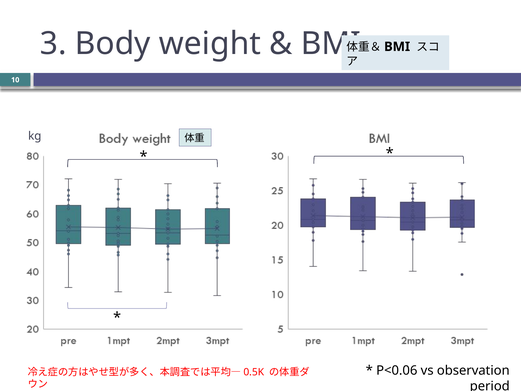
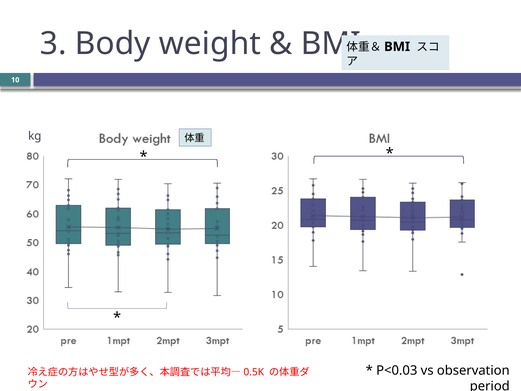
P<0.06: P<0.06 -> P<0.03 (397, 370)
